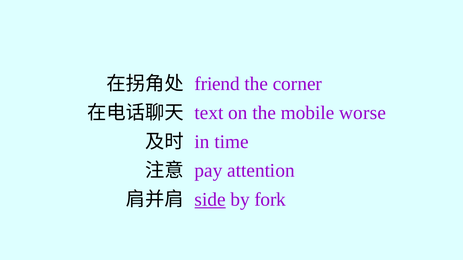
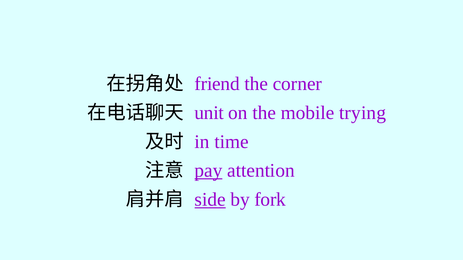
text: text -> unit (209, 113)
worse: worse -> trying (363, 113)
pay underline: none -> present (209, 171)
